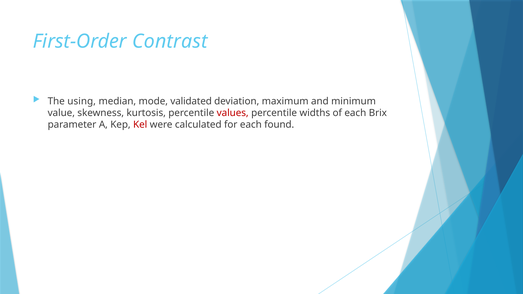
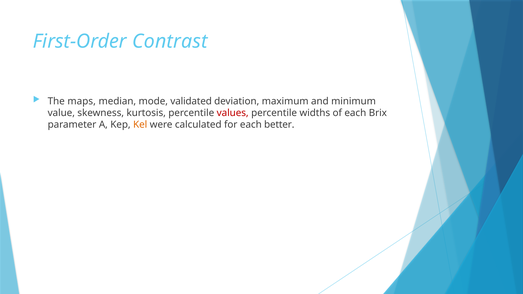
using: using -> maps (82, 101)
Kel colour: red -> orange (140, 125)
found: found -> better (279, 125)
